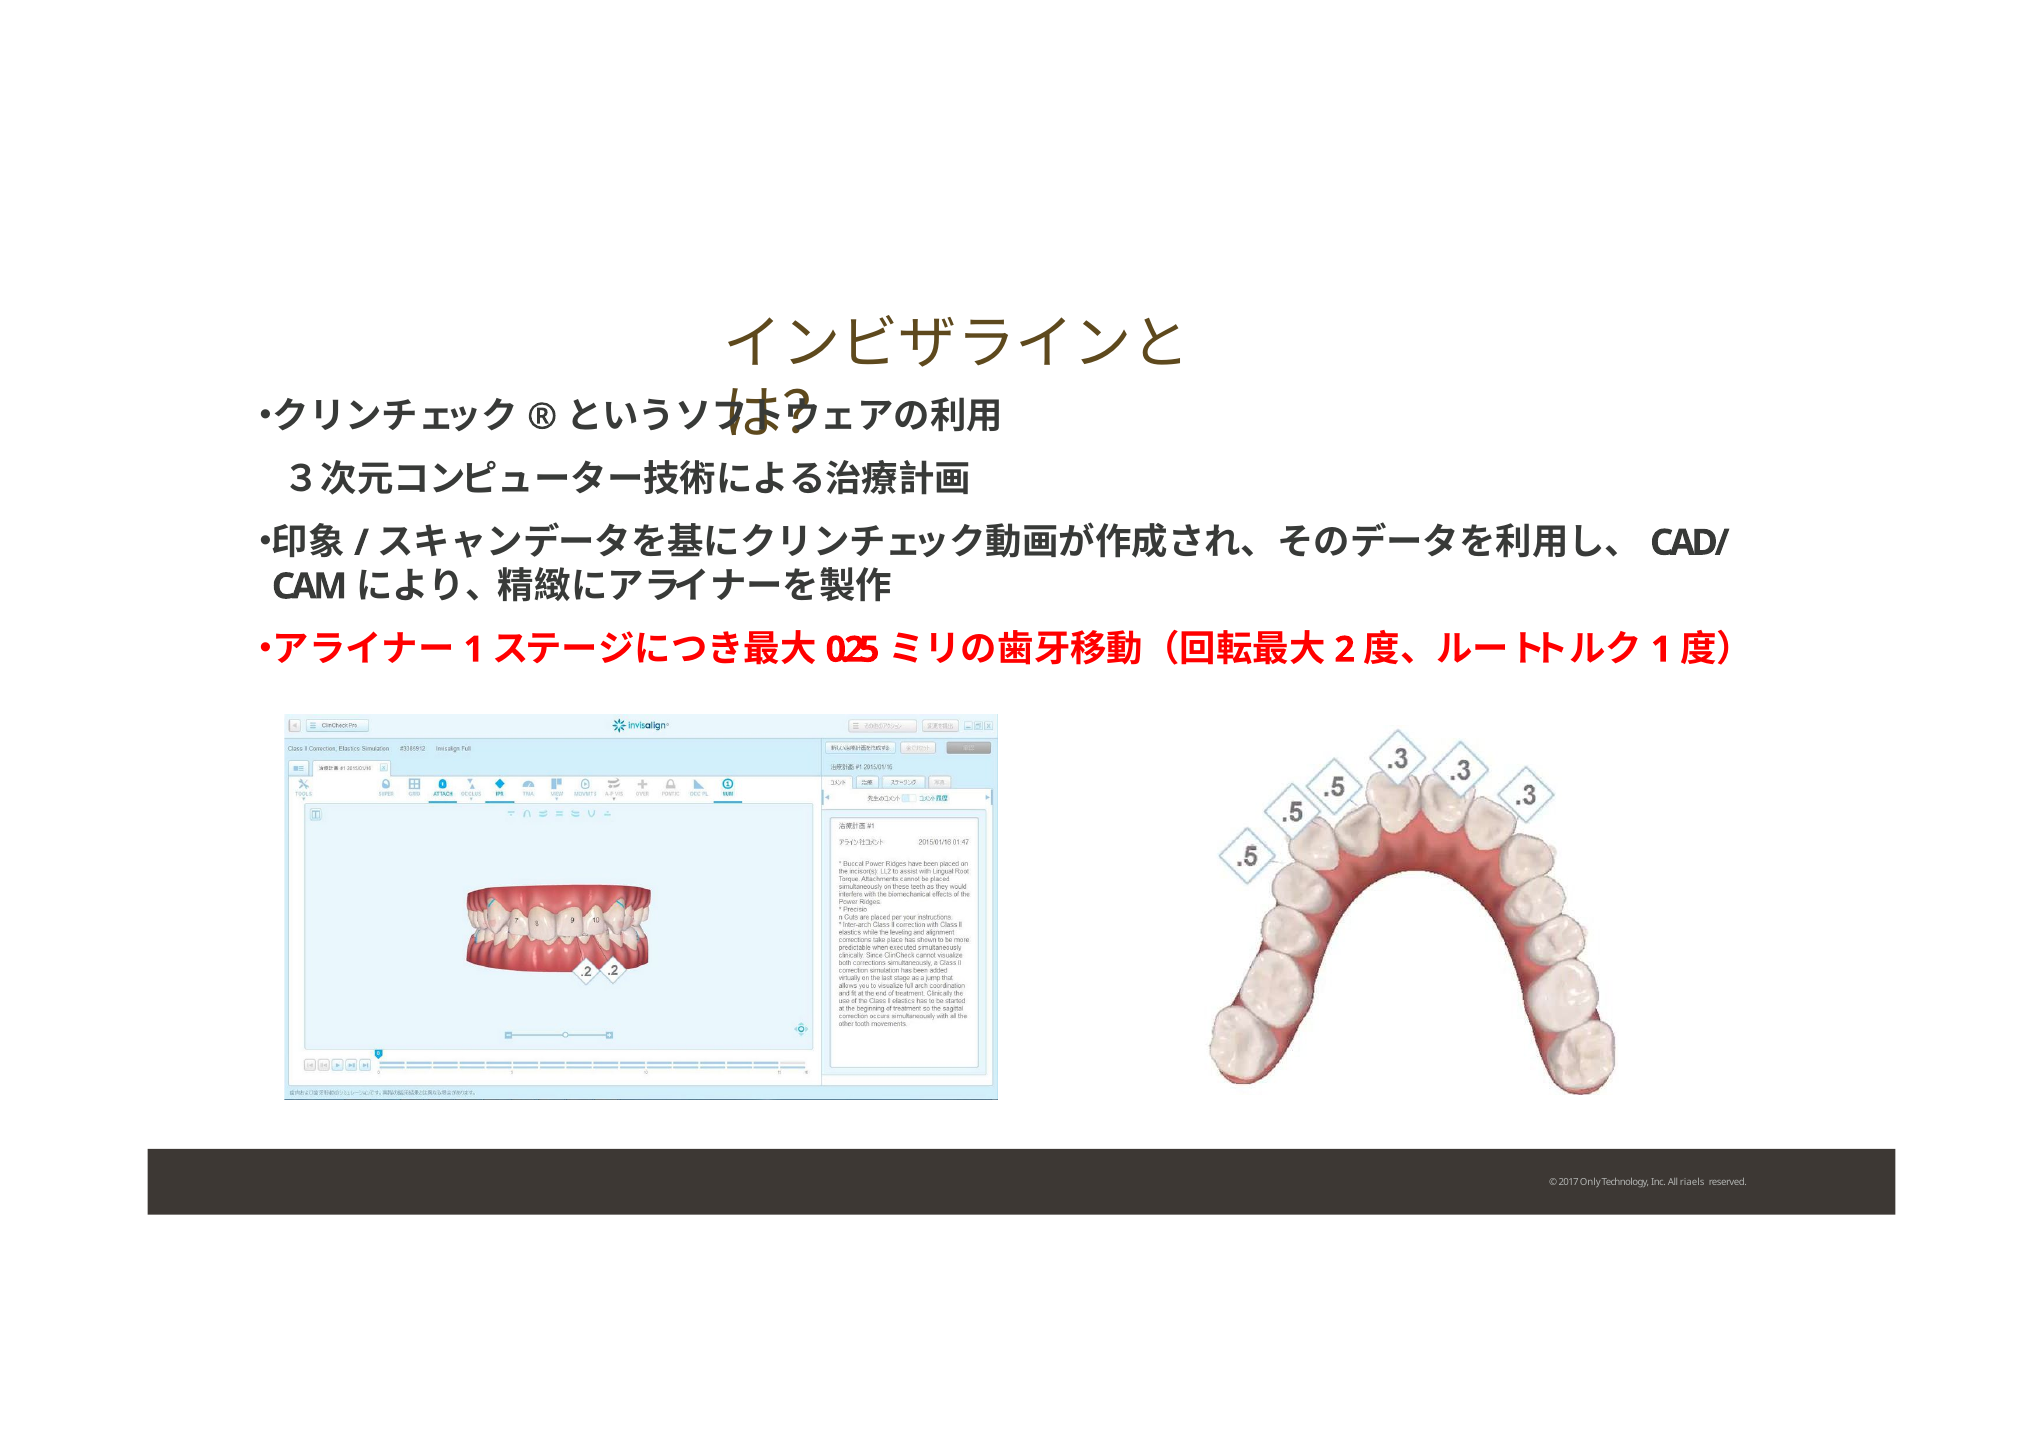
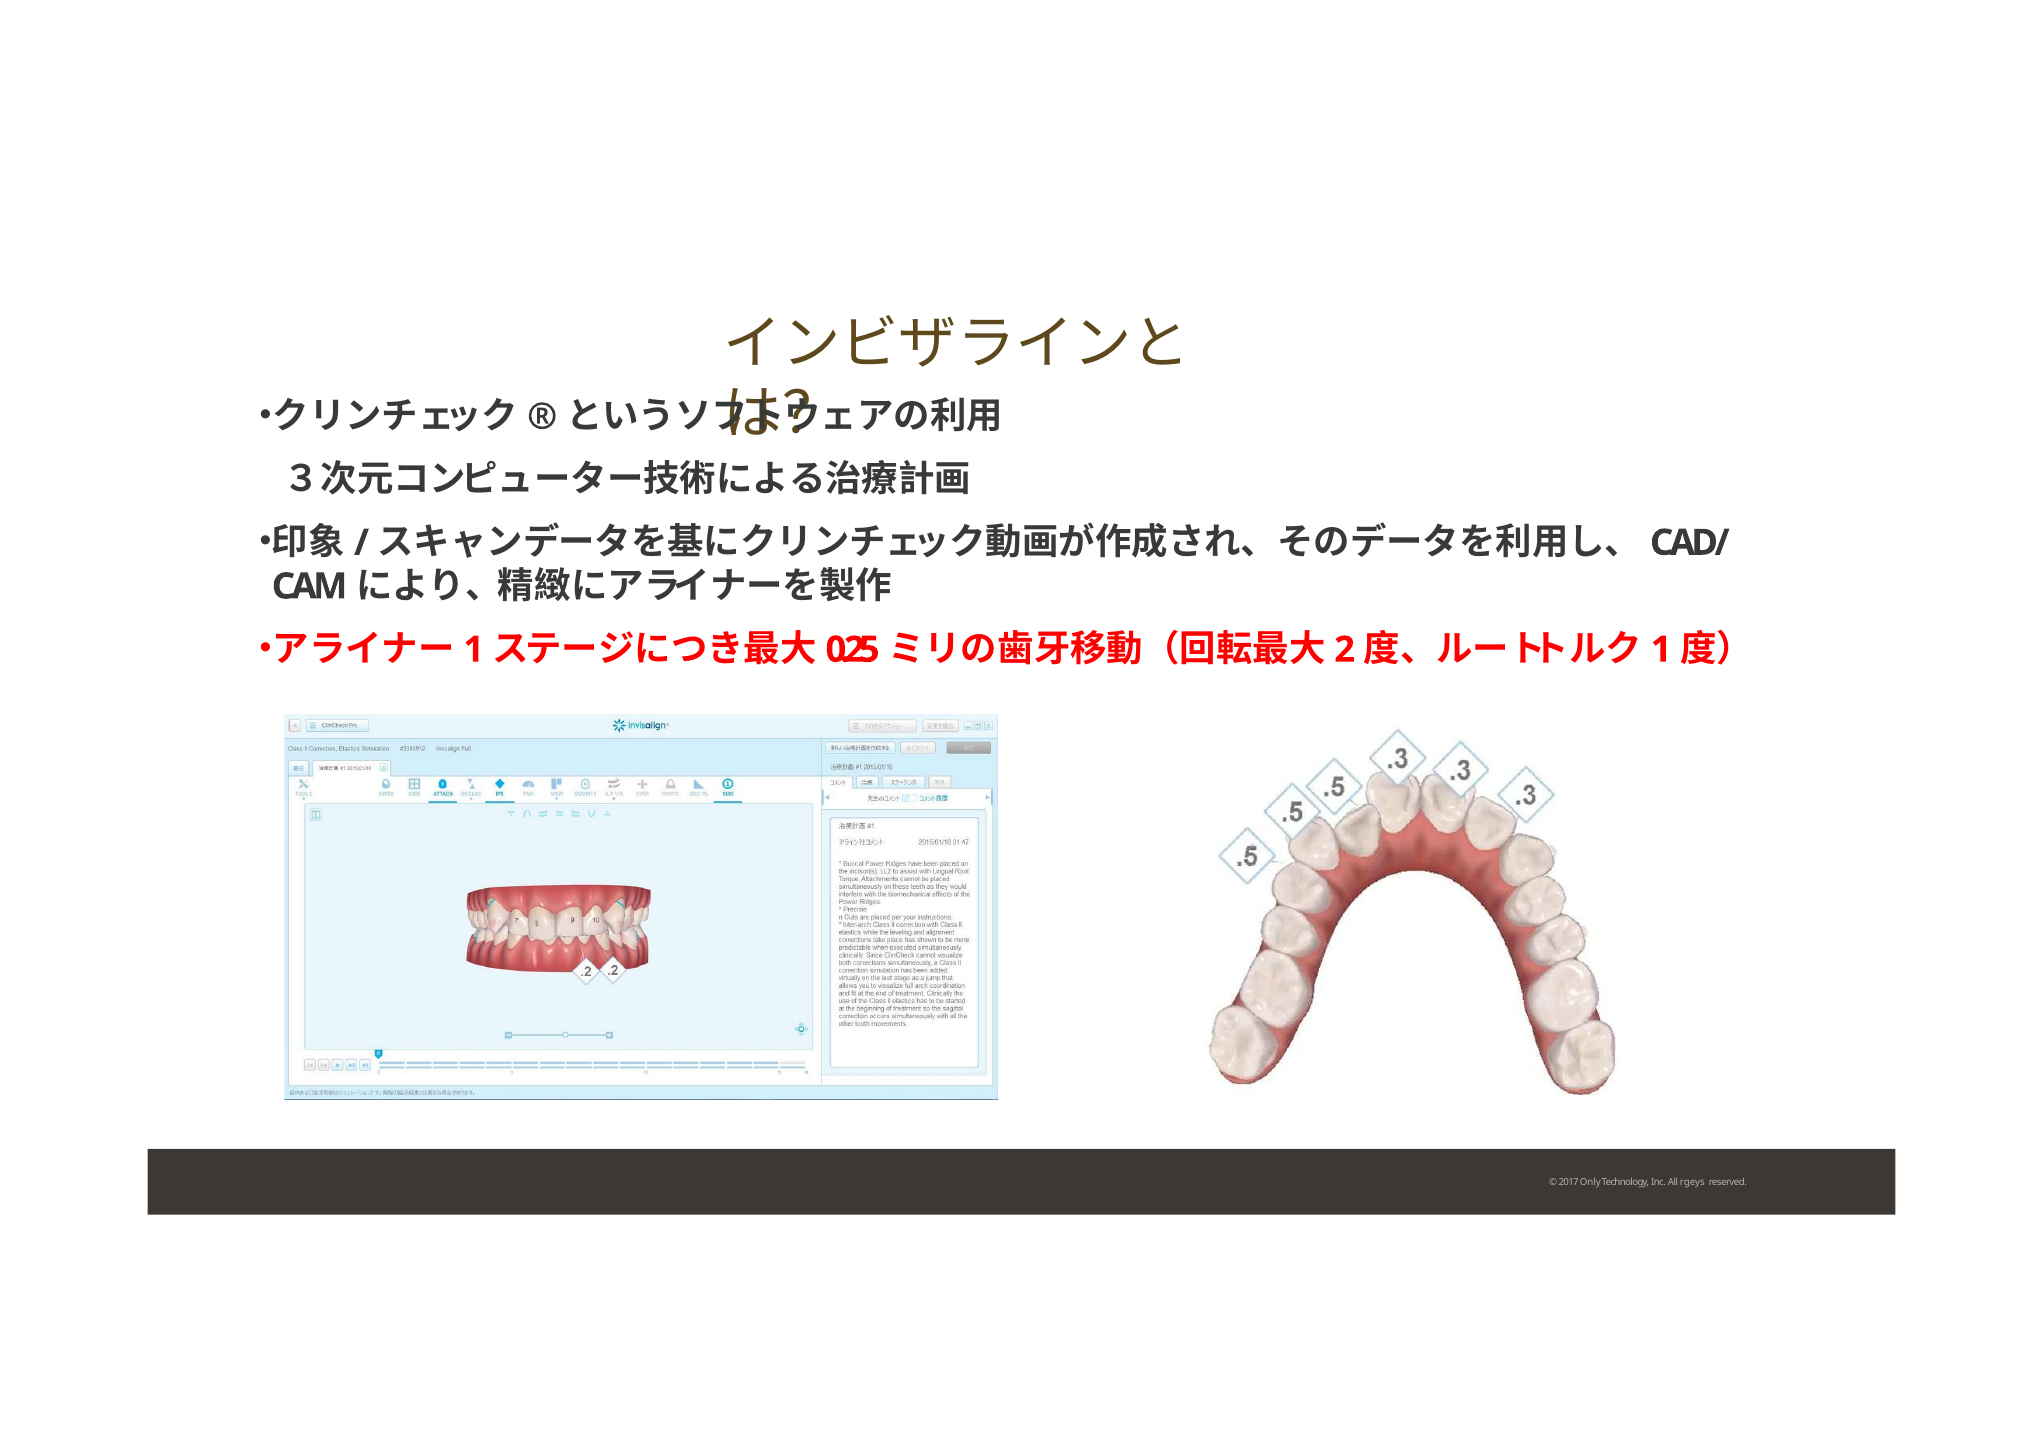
riaels: riaels -> rgeys (1692, 1182)
